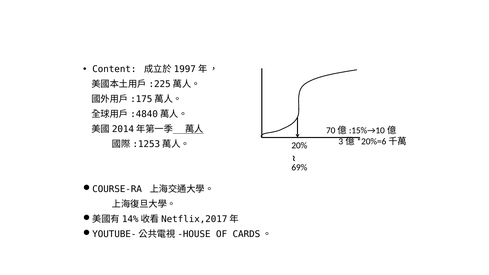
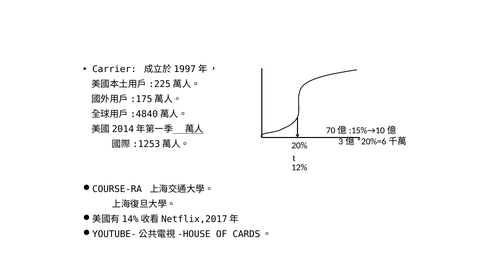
Content: Content -> Carrier (114, 69)
69%: 69% -> 12% (299, 167)
